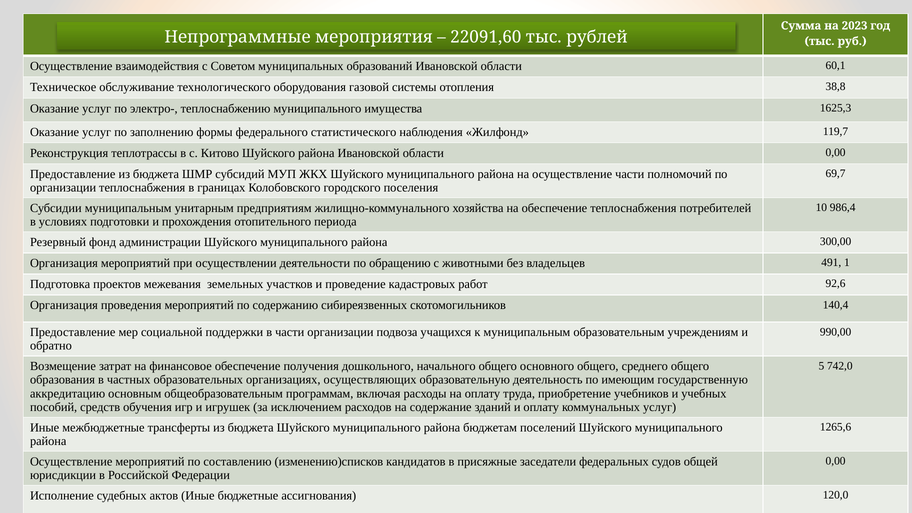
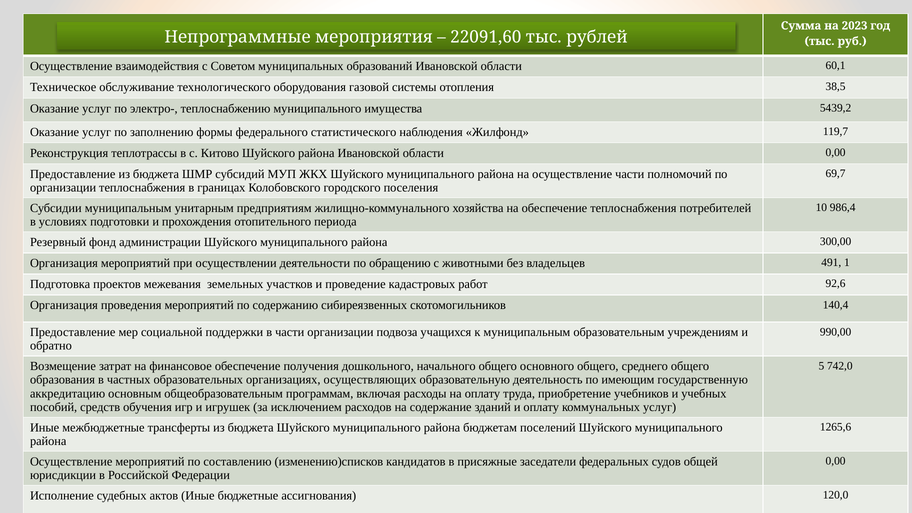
38,8: 38,8 -> 38,5 (836, 87)
1625,3: 1625,3 -> 5439,2 (836, 108)
